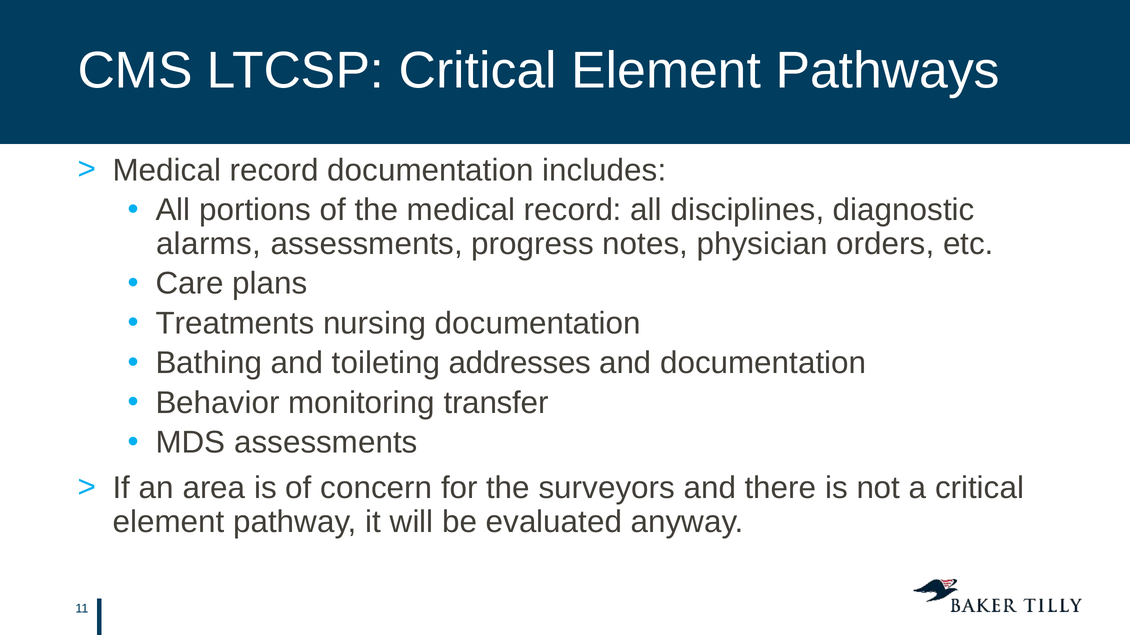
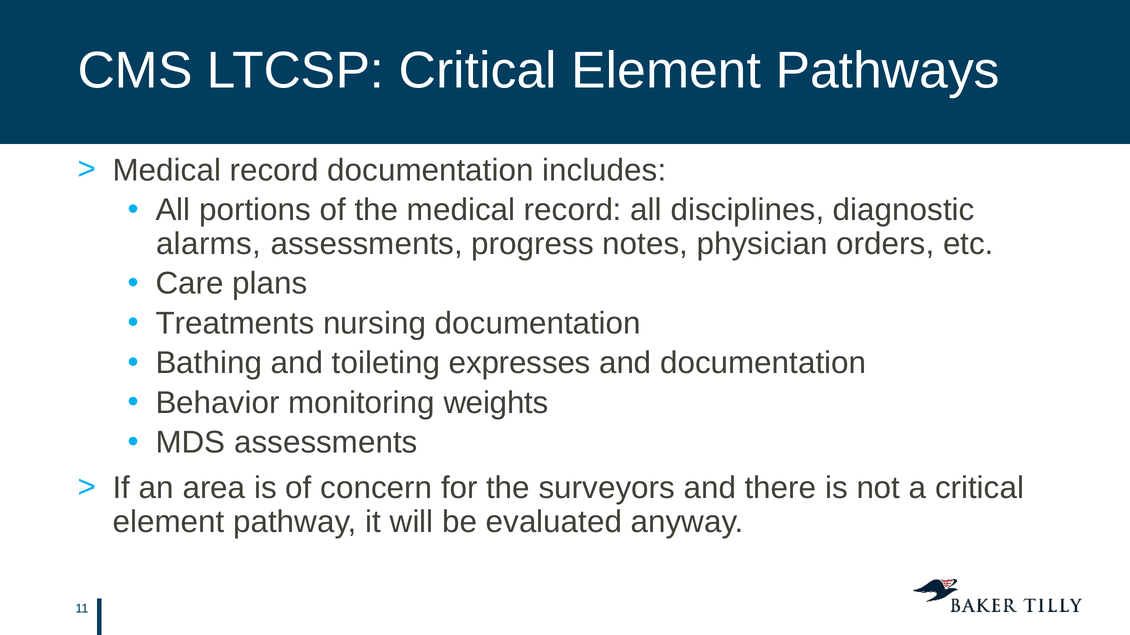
addresses: addresses -> expresses (520, 363)
transfer: transfer -> weights (496, 403)
